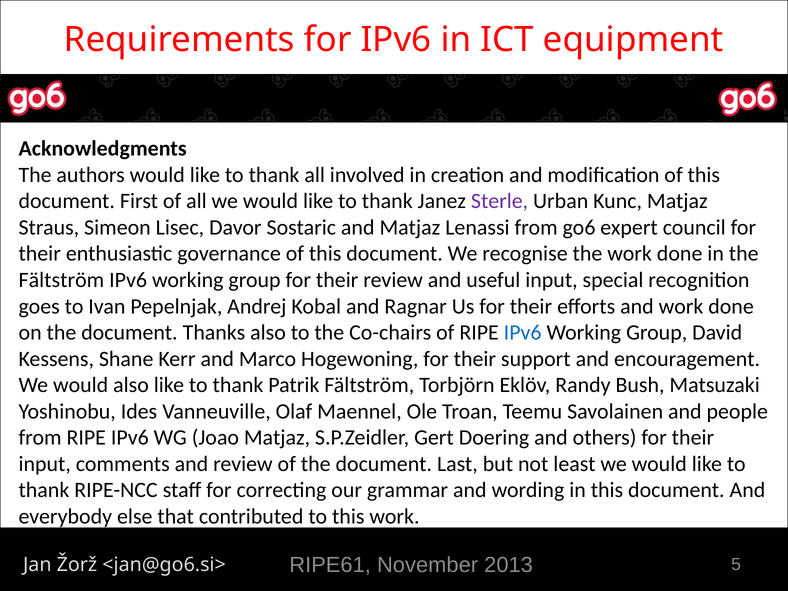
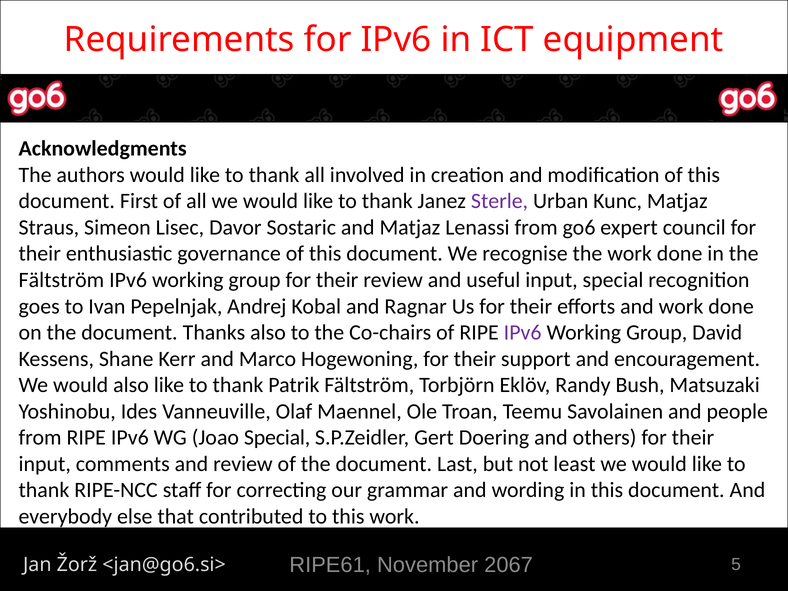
IPv6 colour: blue -> purple (523, 333)
Joao Matjaz: Matjaz -> Special (277, 438)
2013: 2013 -> 2067 (509, 565)
